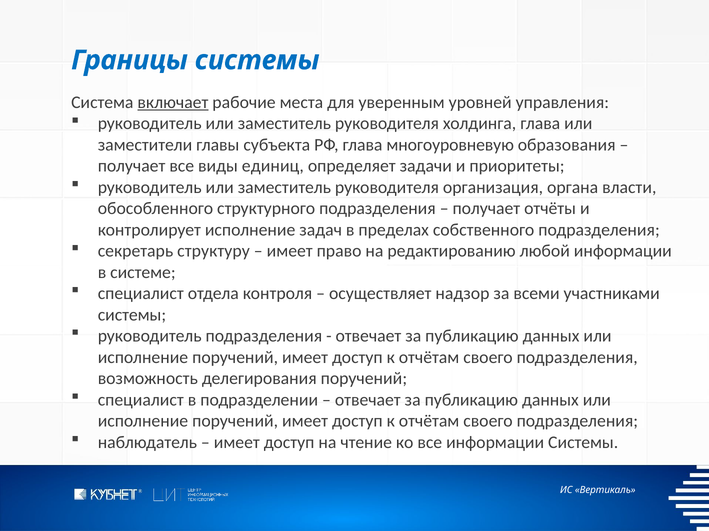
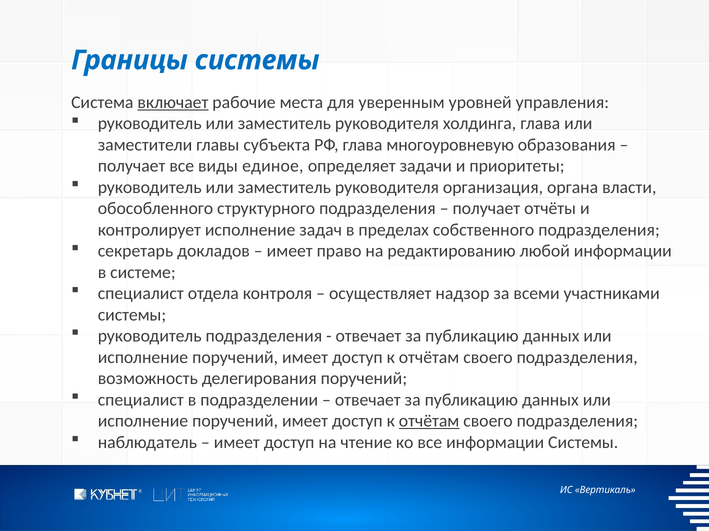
единиц: единиц -> единое (273, 166)
структуру: структуру -> докладов (214, 251)
отчётам underline: none -> present (429, 422)
